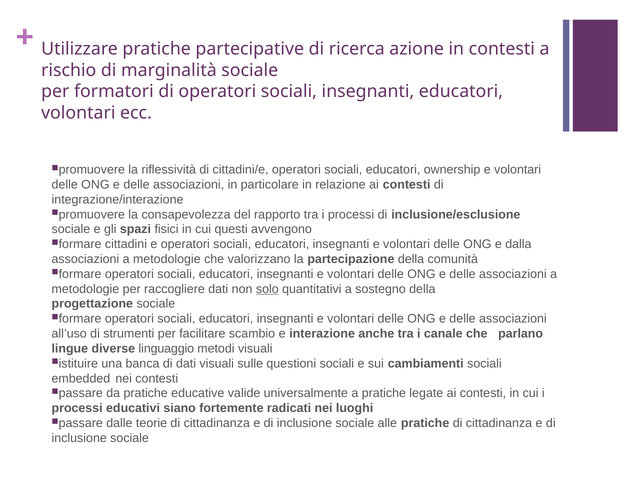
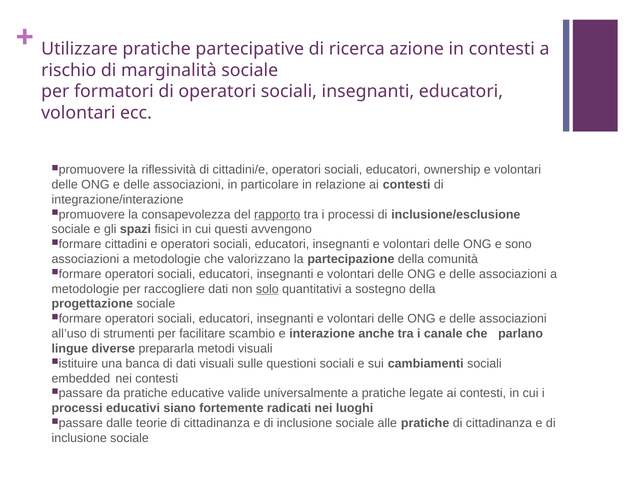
rapporto underline: none -> present (277, 214)
dalla: dalla -> sono (518, 244)
linguaggio: linguaggio -> prepararla (166, 348)
